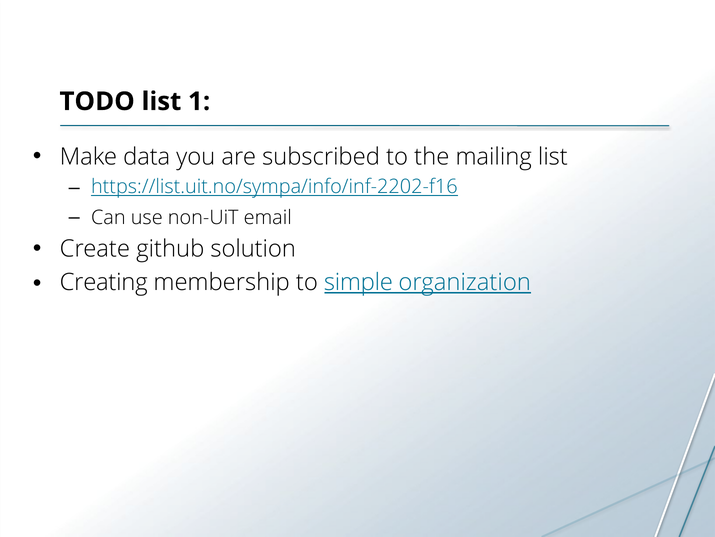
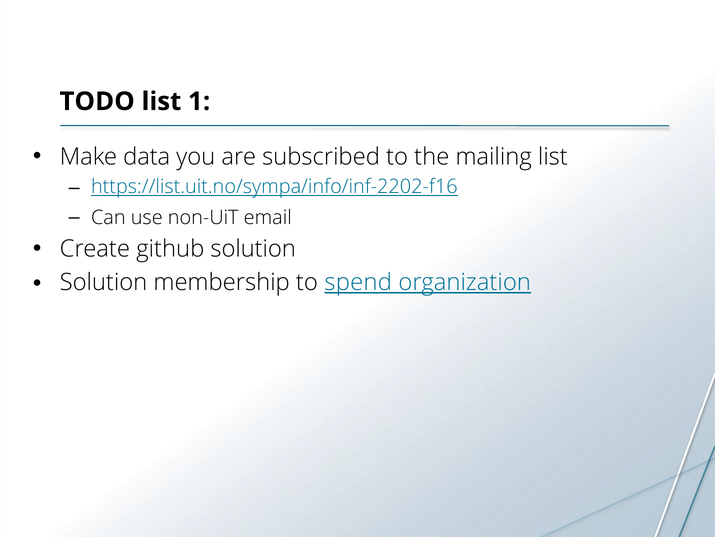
Creating: Creating -> Solution (104, 282)
simple: simple -> spend (358, 282)
